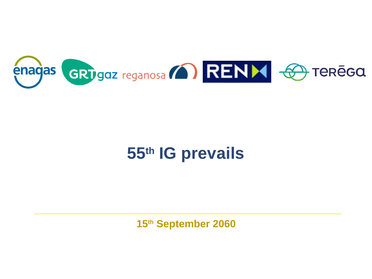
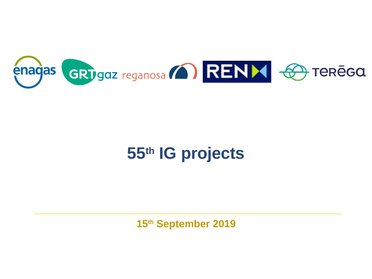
prevails: prevails -> projects (213, 153)
2060: 2060 -> 2019 (224, 224)
